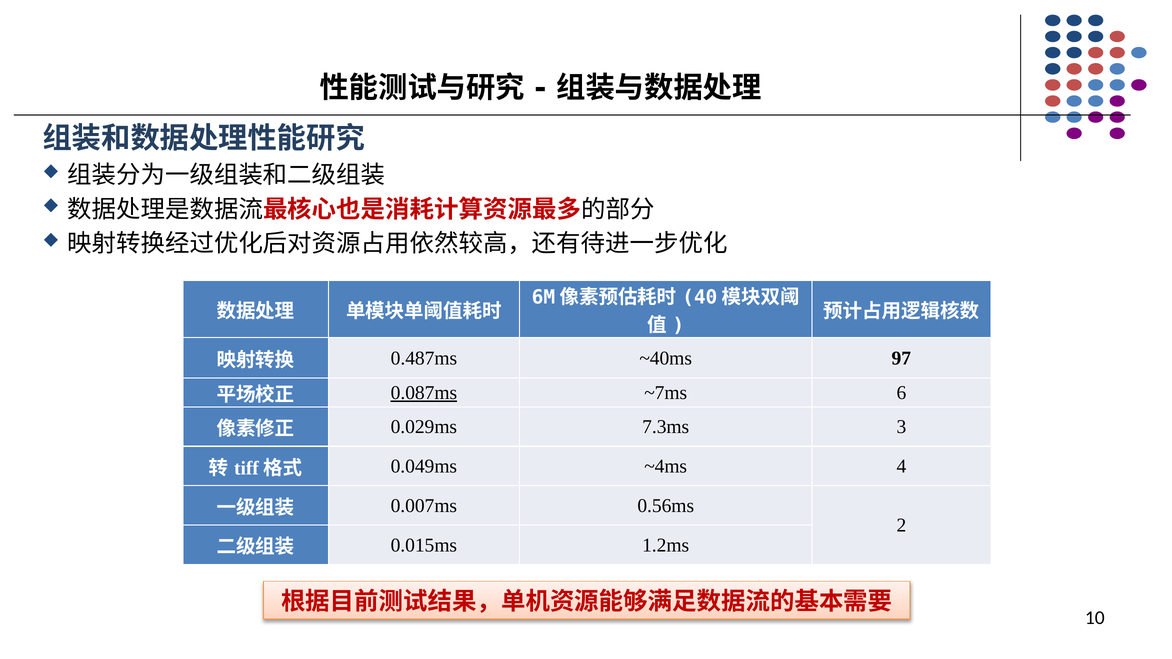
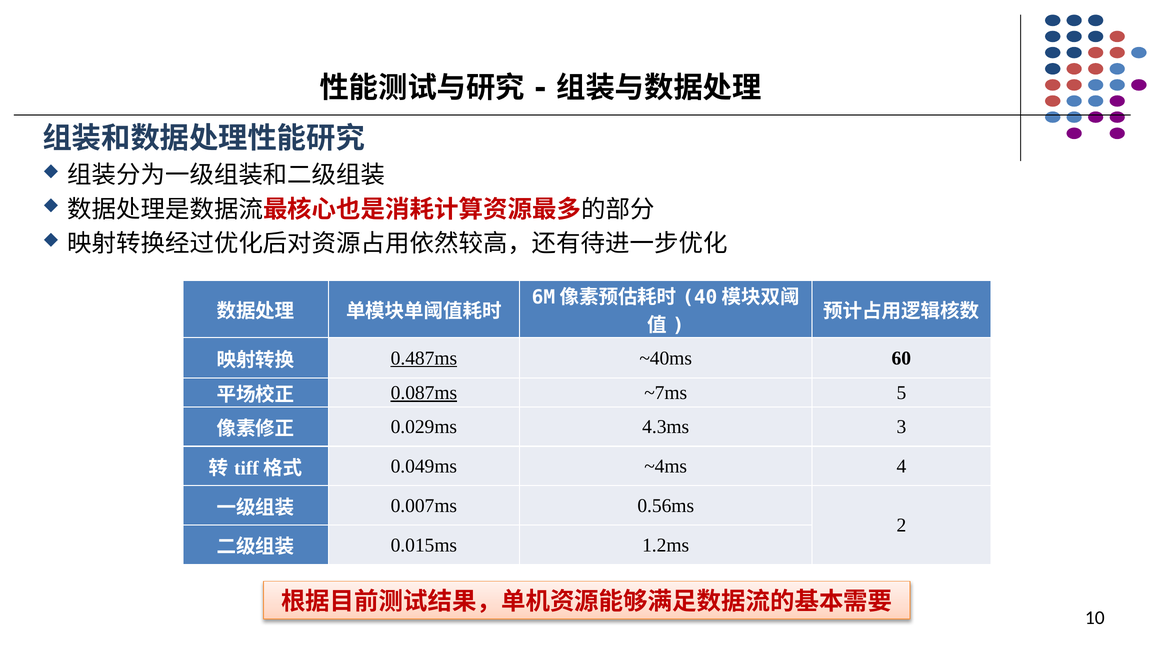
0.487ms underline: none -> present (424, 358)
97: 97 -> 60 (901, 358)
6: 6 -> 5 (901, 393)
7.3ms: 7.3ms -> 4.3ms (666, 427)
